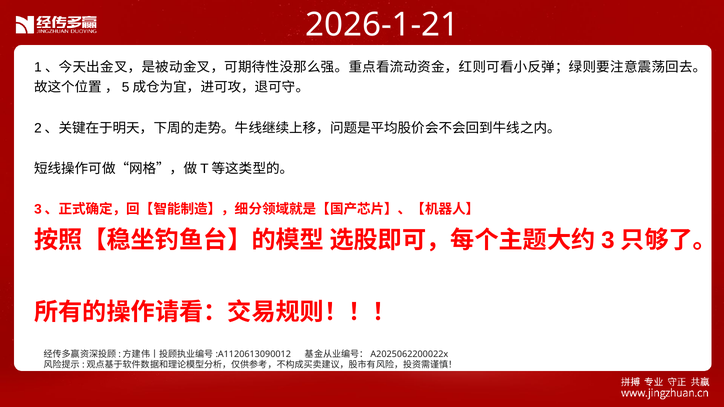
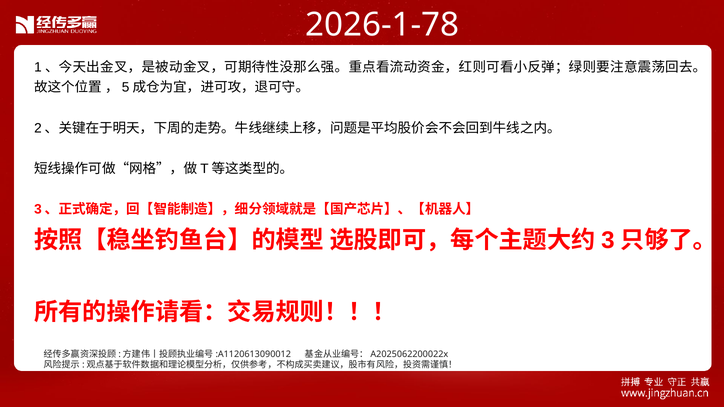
2026-1-21: 2026-1-21 -> 2026-1-78 (382, 25)
